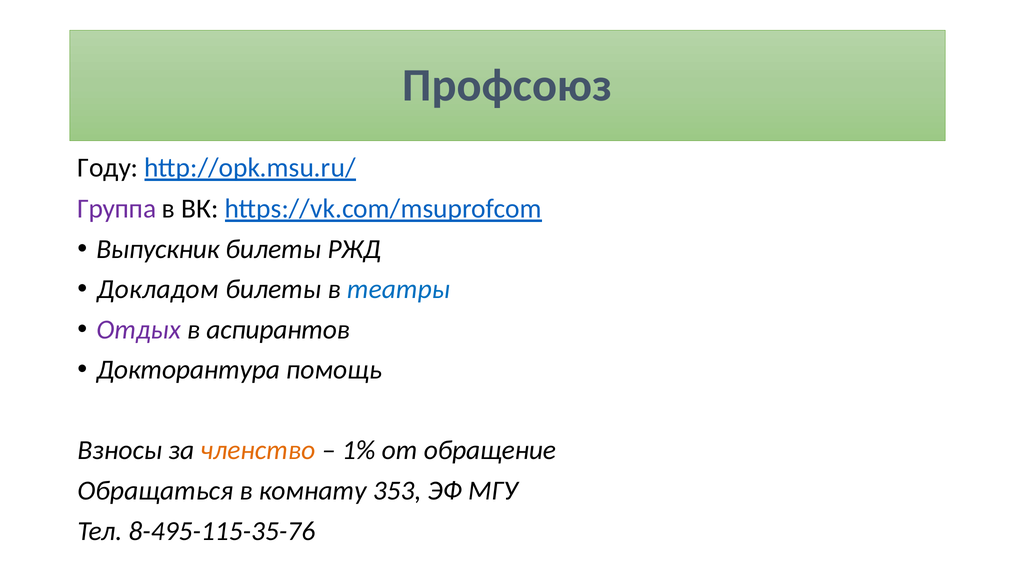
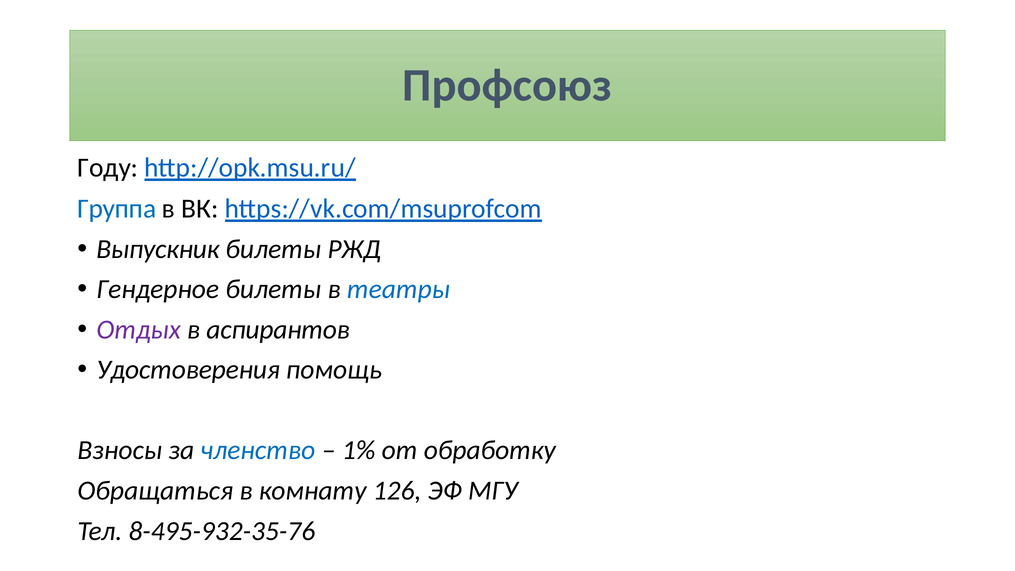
Группа colour: purple -> blue (117, 209)
Докладом: Докладом -> Гендерное (158, 289)
Докторантура: Докторантура -> Удостоверения (188, 370)
членство colour: orange -> blue (258, 450)
обращение: обращение -> обработку (490, 450)
353: 353 -> 126 (397, 491)
8-495-115-35-76: 8-495-115-35-76 -> 8-495-932-35-76 (222, 531)
